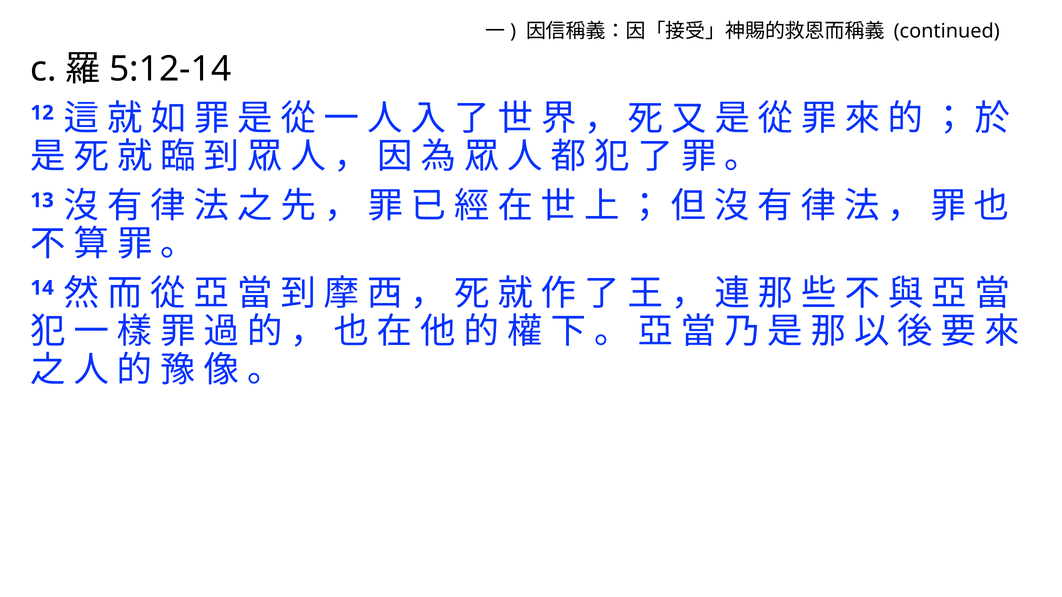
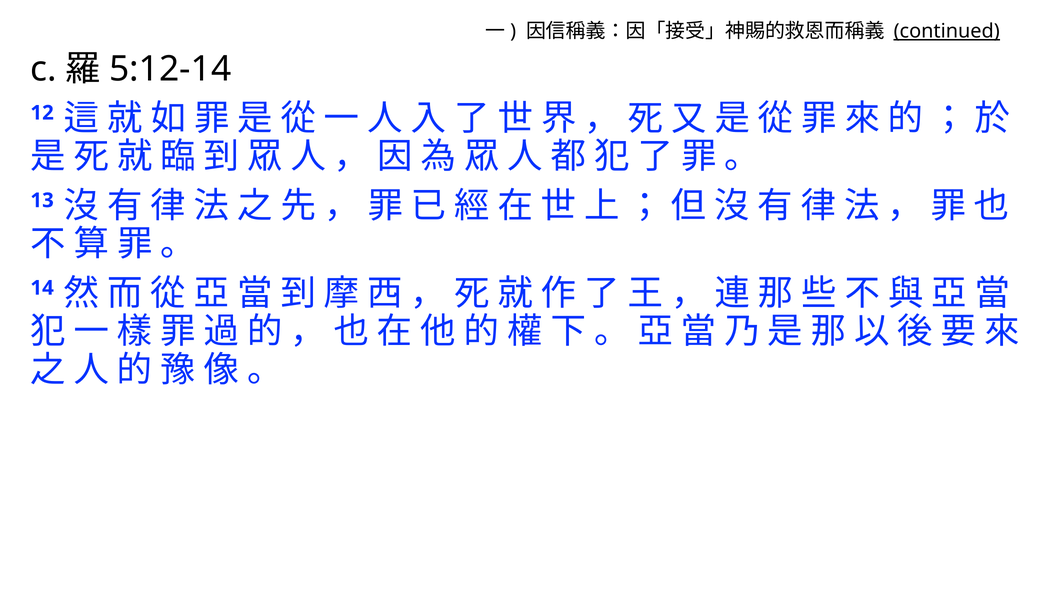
continued underline: none -> present (947, 31)
